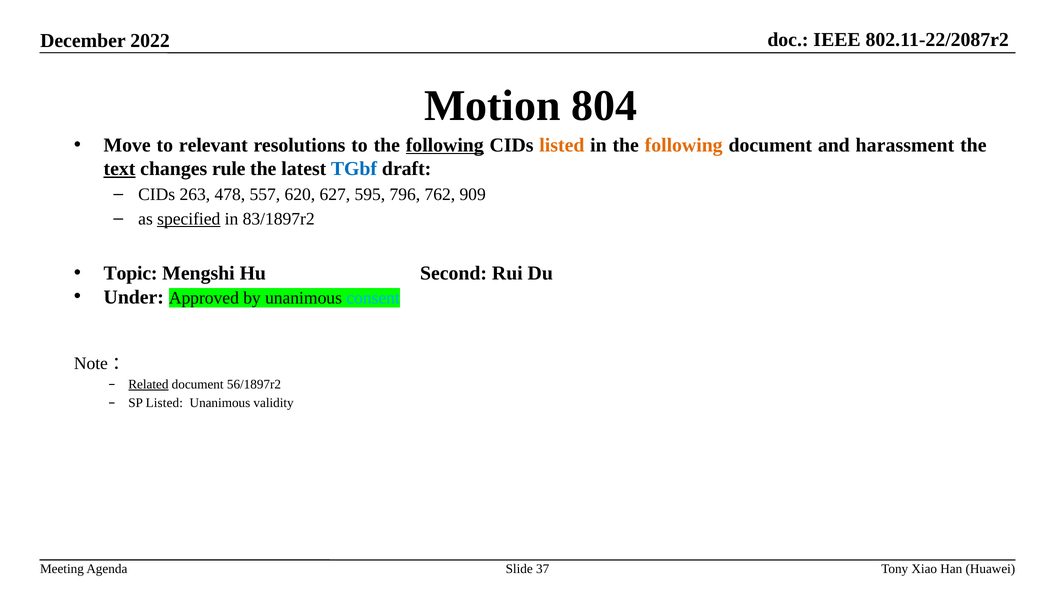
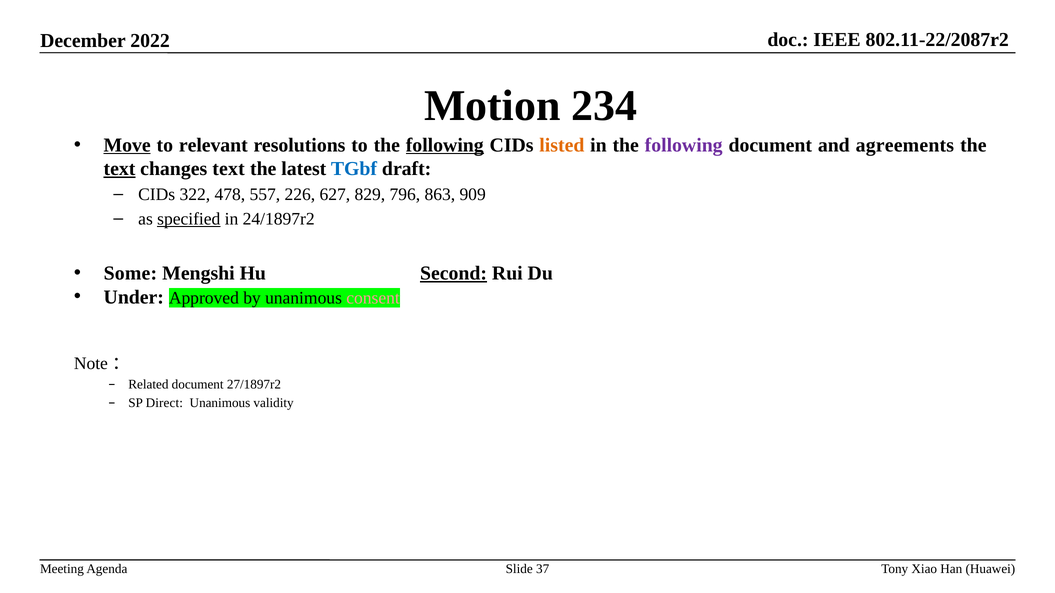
804: 804 -> 234 (604, 106)
Move underline: none -> present (127, 145)
following colour: orange -> purple (684, 145)
harassment: harassment -> agreements (905, 145)
changes rule: rule -> text (229, 169)
263: 263 -> 322 (195, 195)
620: 620 -> 226 (300, 195)
595: 595 -> 829 (370, 195)
762: 762 -> 863 (440, 195)
83/1897r2: 83/1897r2 -> 24/1897r2 (279, 219)
Topic: Topic -> Some (130, 273)
Second underline: none -> present (454, 273)
consent colour: light blue -> pink (373, 298)
Related underline: present -> none (148, 385)
56/1897r2: 56/1897r2 -> 27/1897r2 (254, 385)
SP Listed: Listed -> Direct (164, 403)
